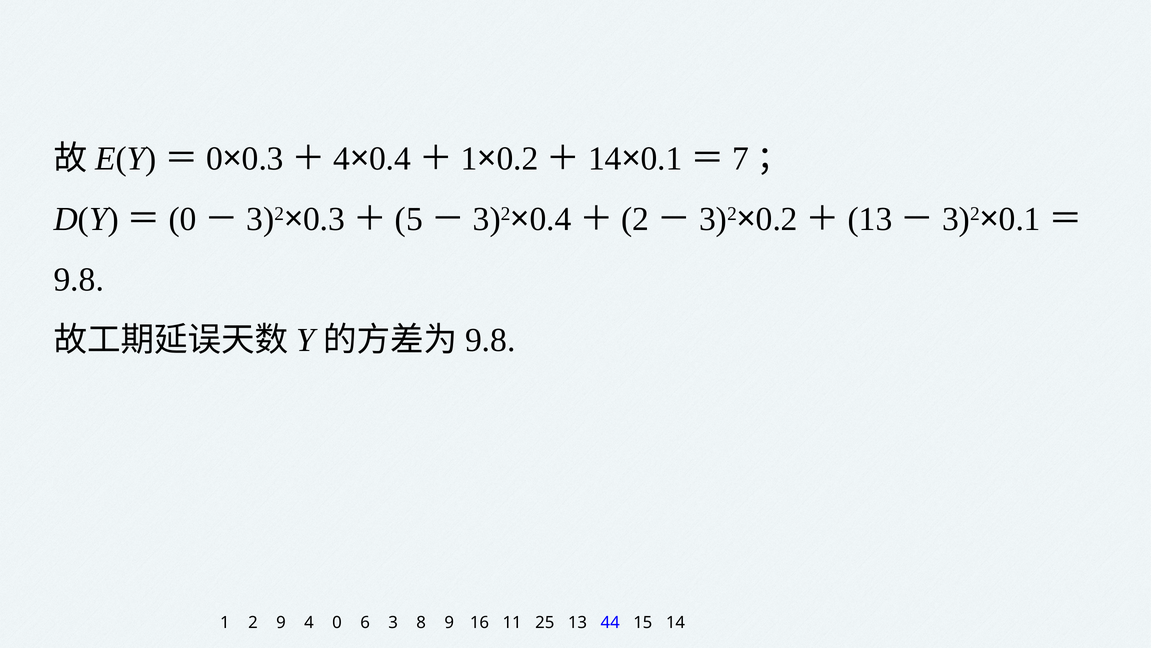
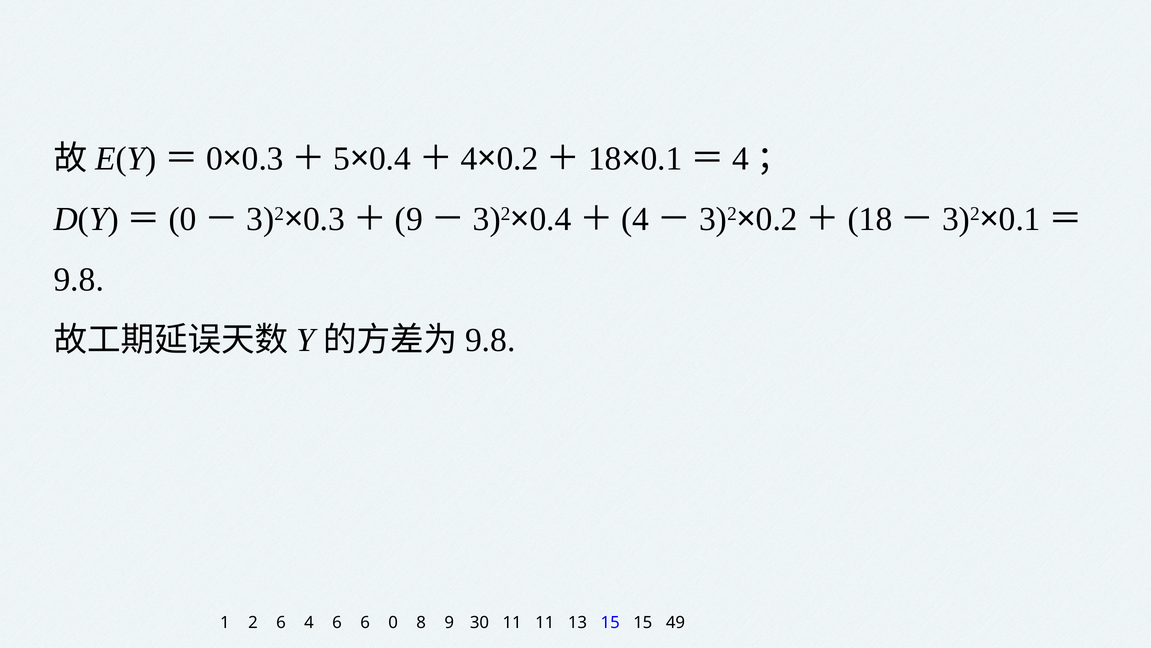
4: 4 -> 5 (342, 158)
1: 1 -> 4 (469, 158)
14: 14 -> 18 (605, 158)
7: 7 -> 4 (741, 158)
5: 5 -> 9 (409, 219)
2: 2 -> 4 (635, 219)
13: 13 -> 18 (870, 219)
2 9: 9 -> 6 (281, 622)
4 0: 0 -> 6 (337, 622)
6 3: 3 -> 0 (393, 622)
16: 16 -> 30 (479, 622)
11 25: 25 -> 11 (545, 622)
13 44: 44 -> 15 (610, 622)
15 14: 14 -> 49 (675, 622)
